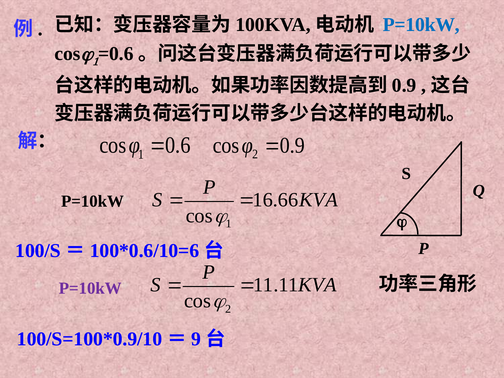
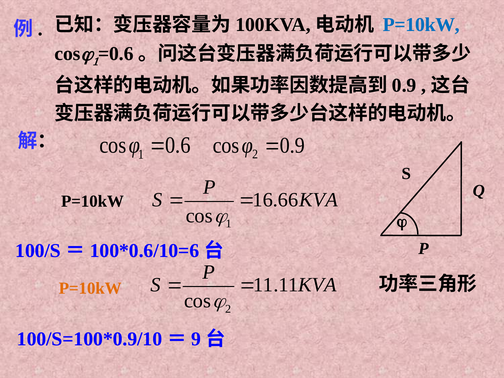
P=10kW colour: purple -> orange (90, 288)
